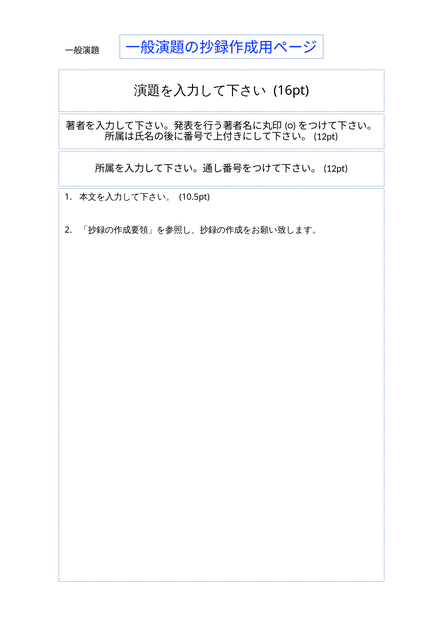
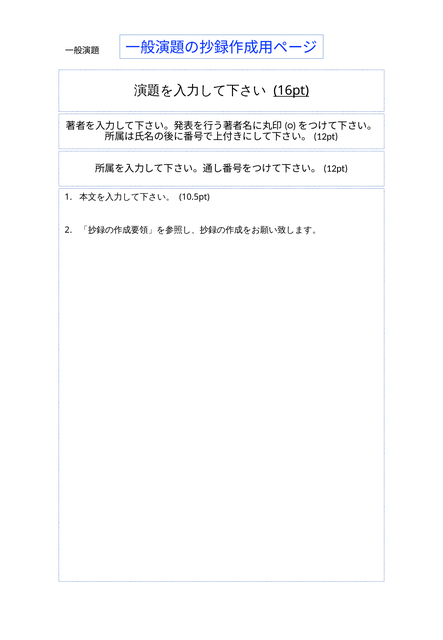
16pt underline: none -> present (291, 91)
